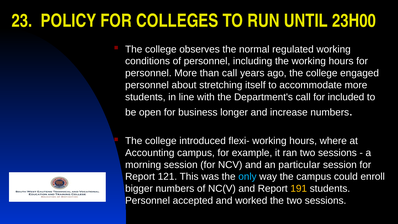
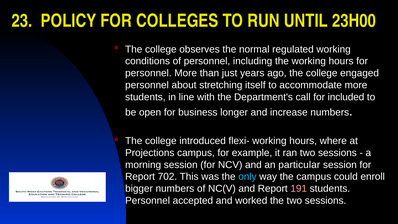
than call: call -> just (230, 73)
Accounting: Accounting -> Projections (150, 153)
121: 121 -> 702 (167, 177)
191 colour: yellow -> pink (299, 189)
